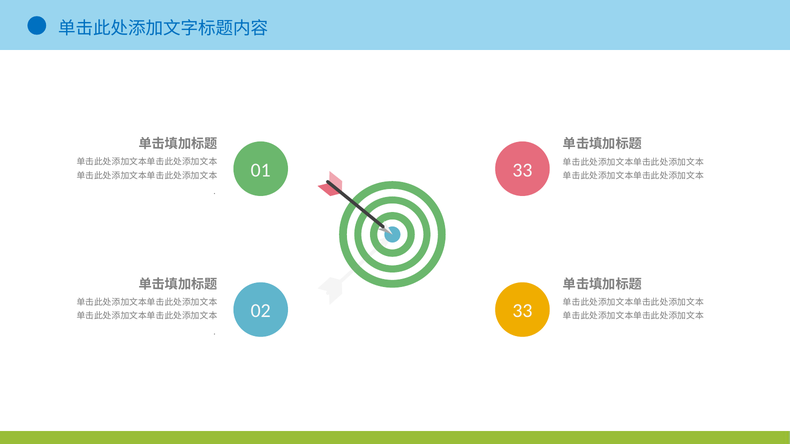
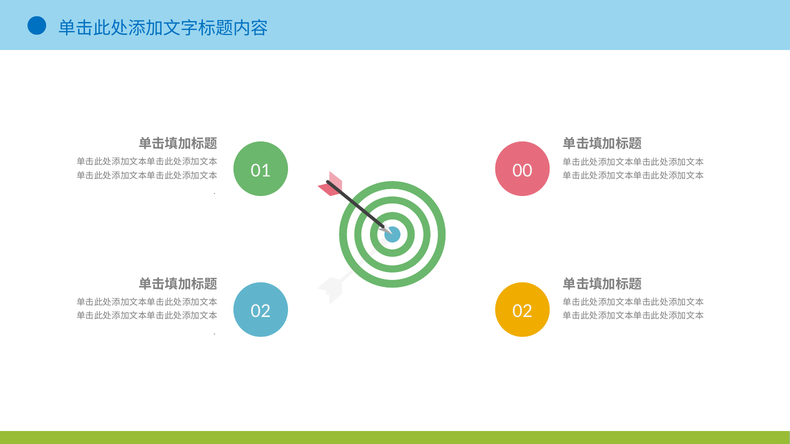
01 33: 33 -> 00 (522, 170)
02 33: 33 -> 02 (522, 311)
